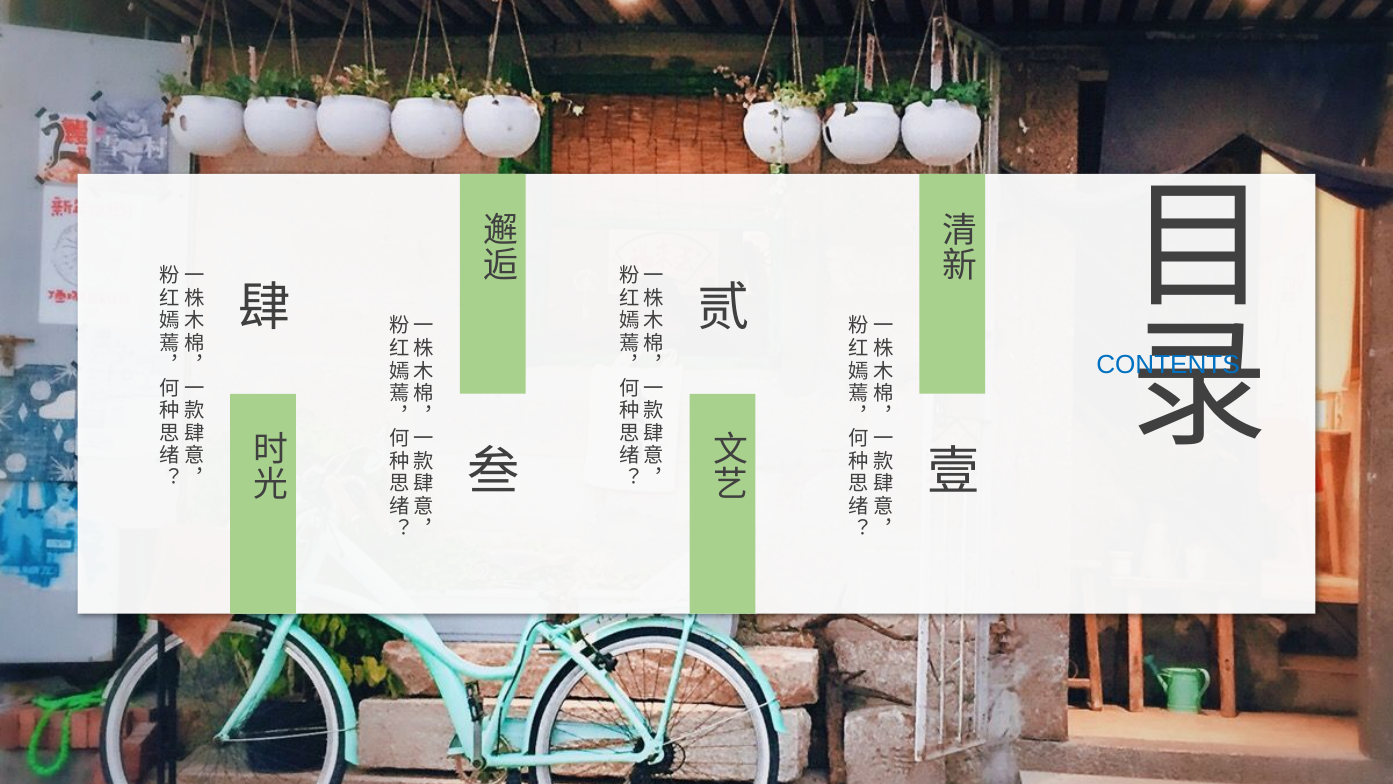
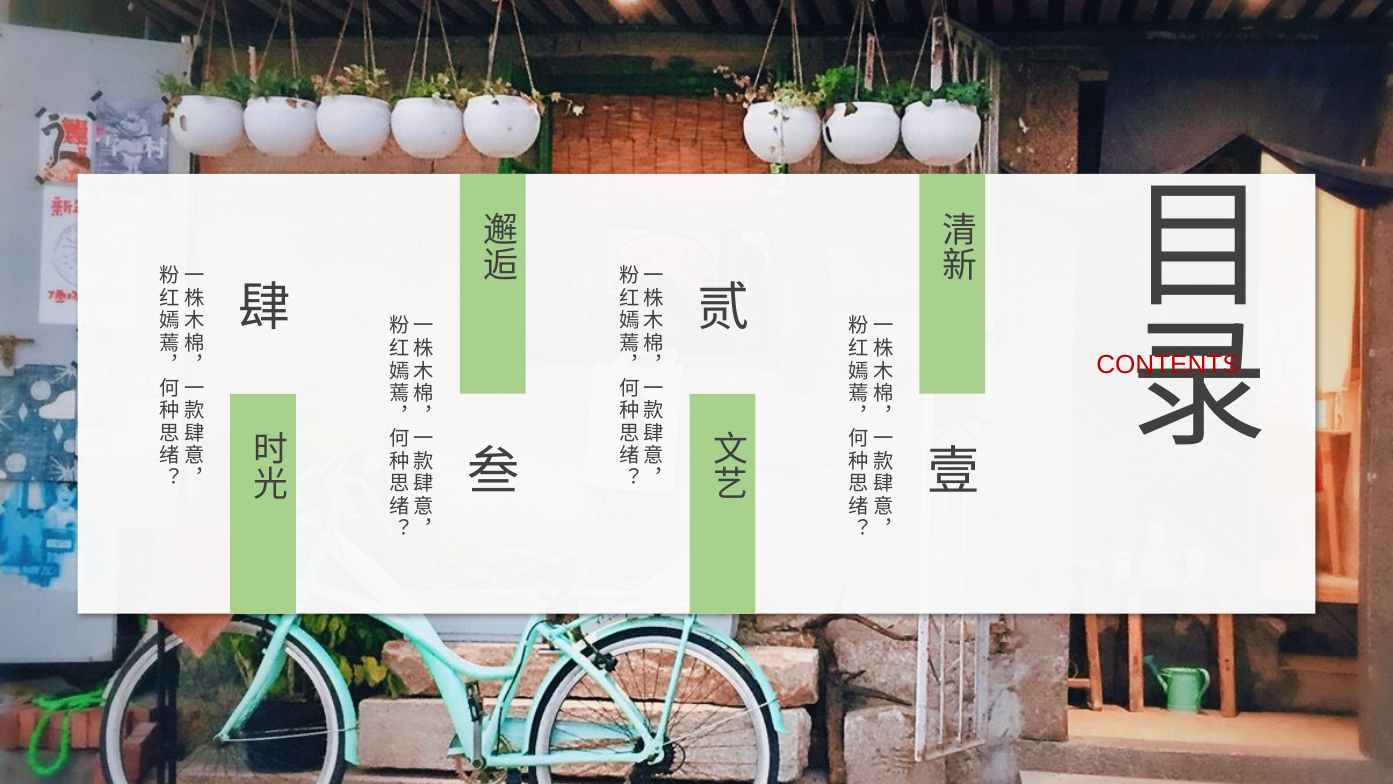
CONTENTS colour: blue -> red (1168, 364)
